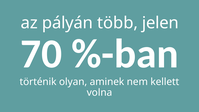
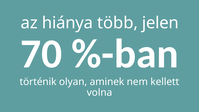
pályán: pályán -> hiánya (67, 23)
